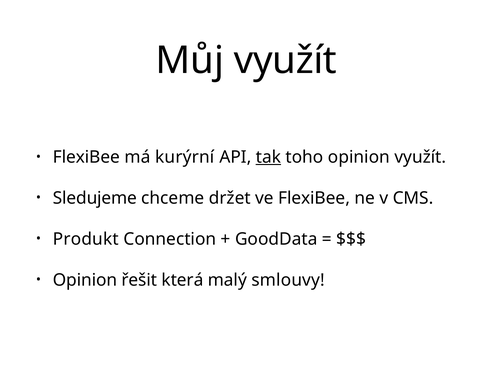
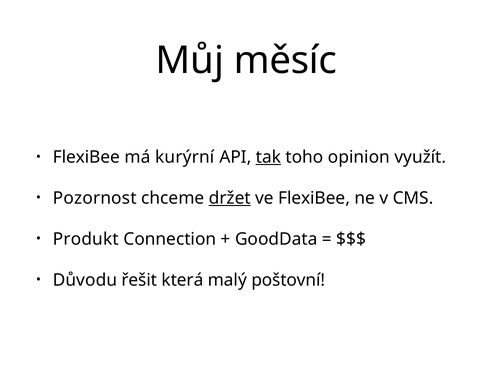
Můj využít: využít -> měsíc (285, 60)
Sledujeme: Sledujeme -> Pozornost (95, 198)
držet underline: none -> present (230, 198)
Opinion: Opinion -> Důvodu (85, 280)
smlouvy: smlouvy -> poštovní (288, 280)
